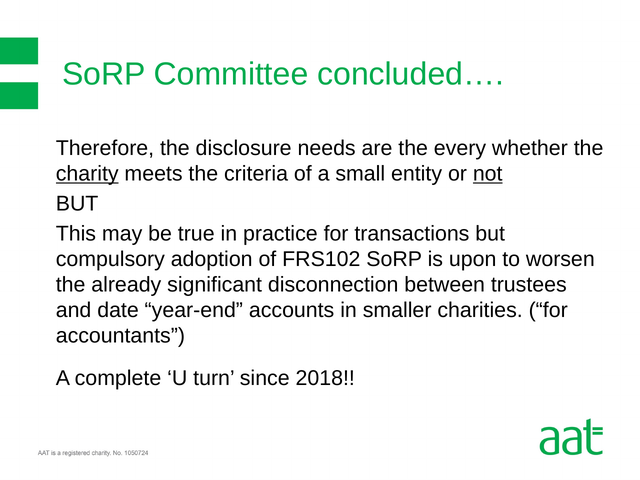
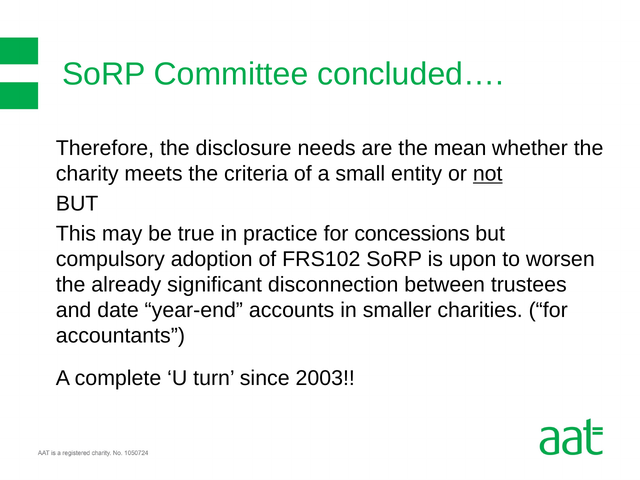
every: every -> mean (460, 148)
charity underline: present -> none (87, 174)
transactions: transactions -> concessions (412, 234)
2018: 2018 -> 2003 (325, 378)
